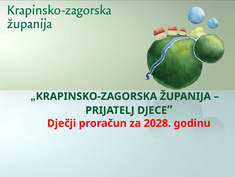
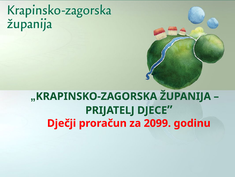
2028: 2028 -> 2099 (157, 123)
